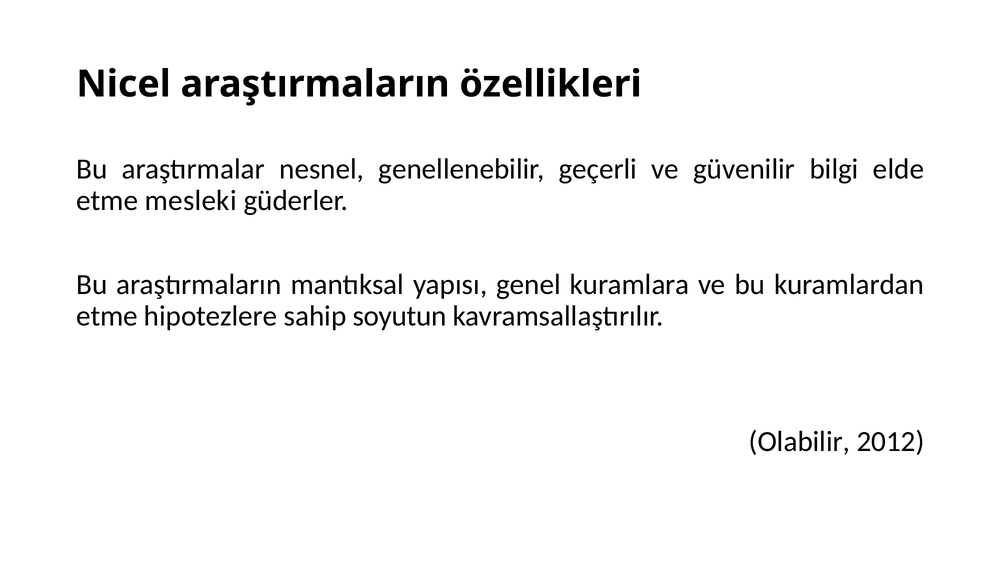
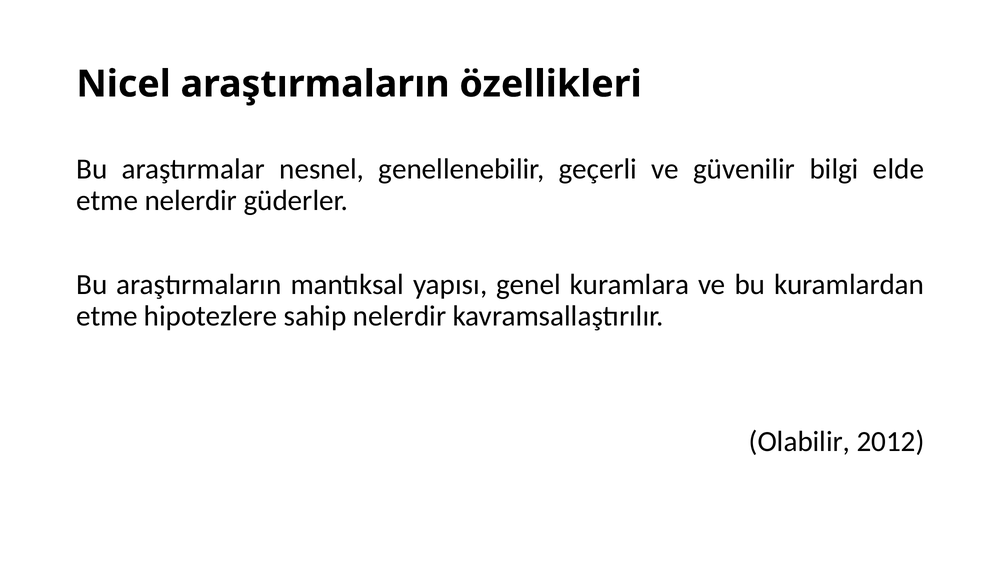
etme mesleki: mesleki -> nelerdir (191, 201)
sahip soyutun: soyutun -> nelerdir (400, 316)
